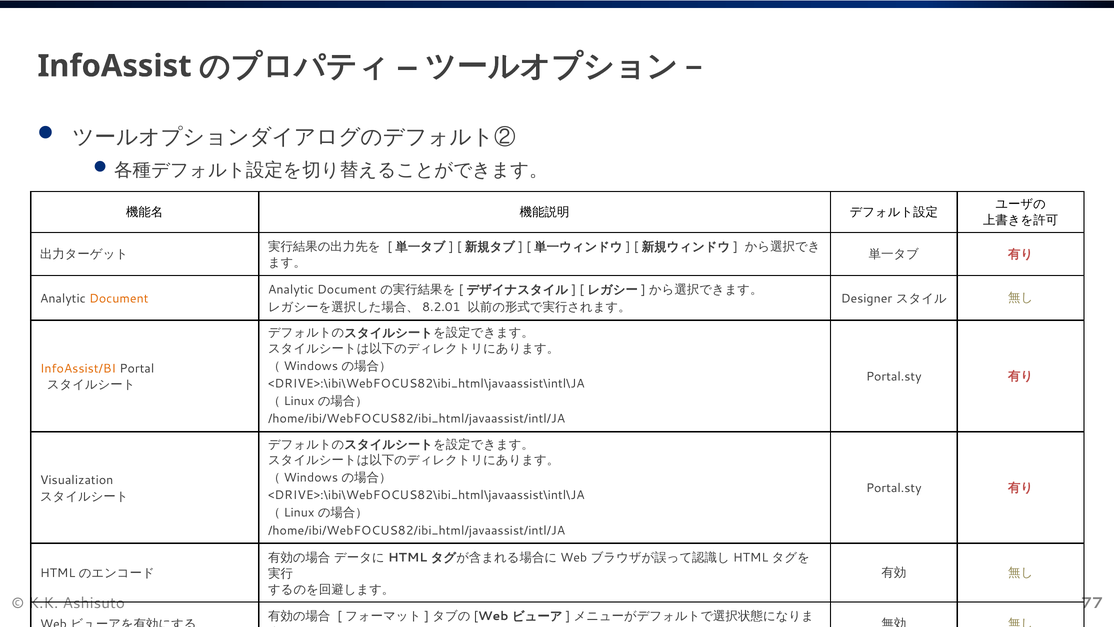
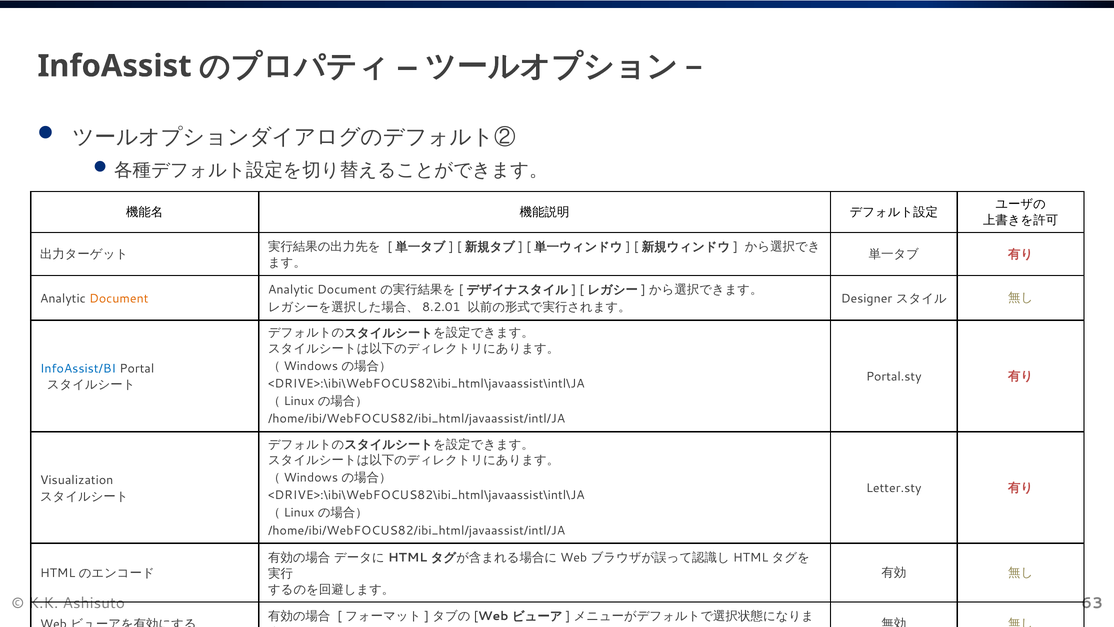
InfoAssist/BI colour: orange -> blue (78, 368)
Portal.sty: Portal.sty -> Letter.sty (894, 488)
77: 77 -> 63 (1092, 603)
